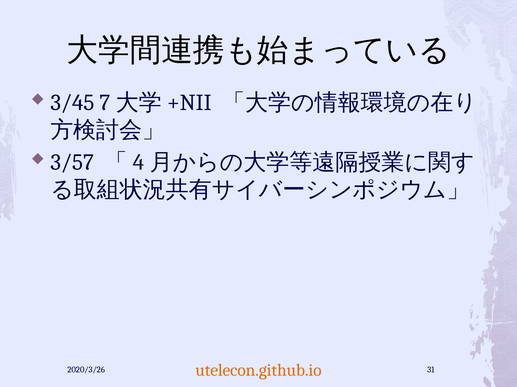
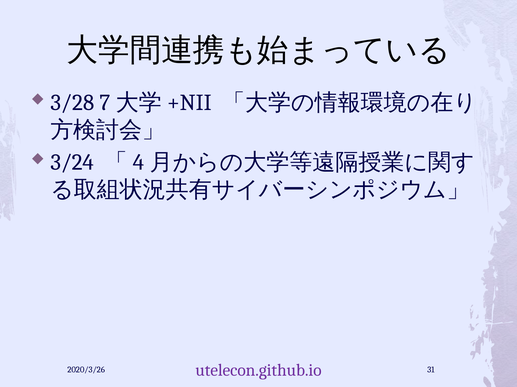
3/45: 3/45 -> 3/28 (72, 103)
3/57: 3/57 -> 3/24 (72, 163)
utelecon.github.io colour: orange -> purple (258, 371)
